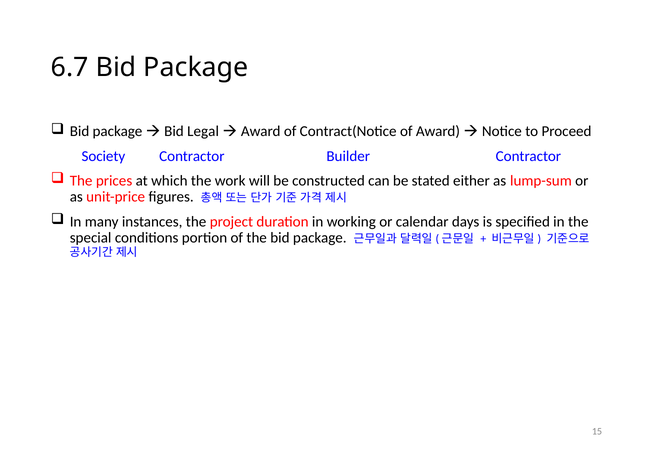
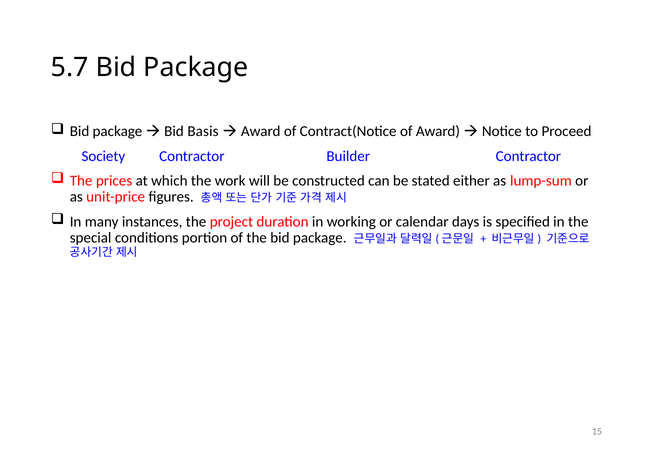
6.7: 6.7 -> 5.7 (70, 68)
Legal: Legal -> Basis (203, 131)
